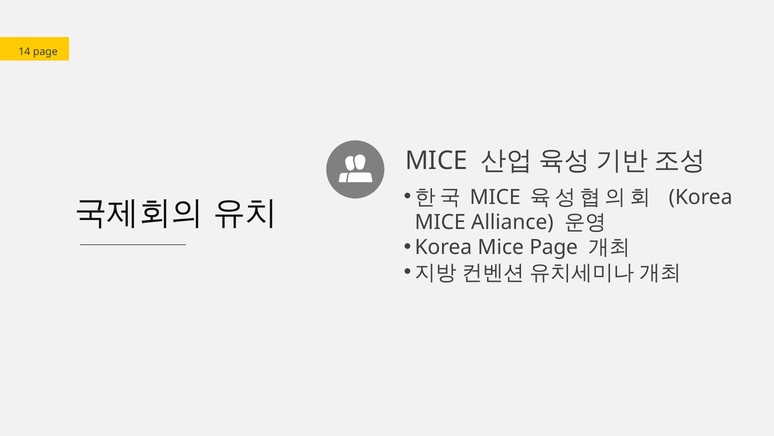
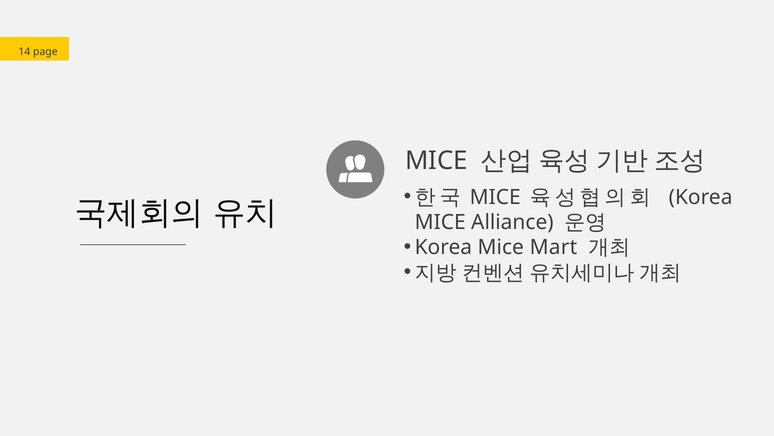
Mice Page: Page -> Mart (553, 247)
